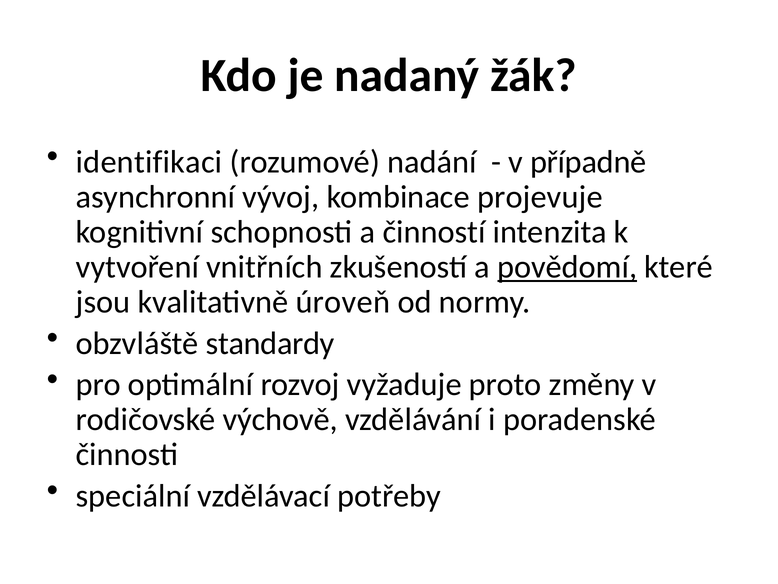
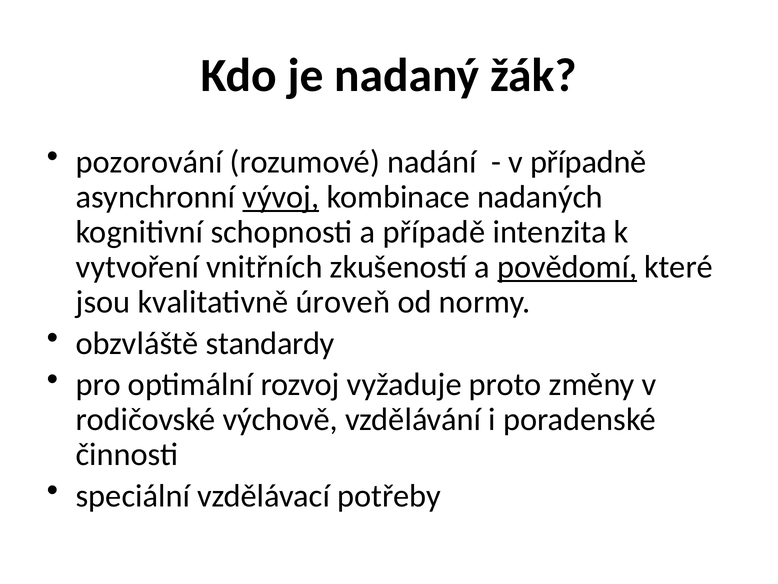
identifikaci: identifikaci -> pozorování (149, 162)
vývoj underline: none -> present (281, 197)
projevuje: projevuje -> nadaných (540, 197)
činností: činností -> případě (434, 232)
